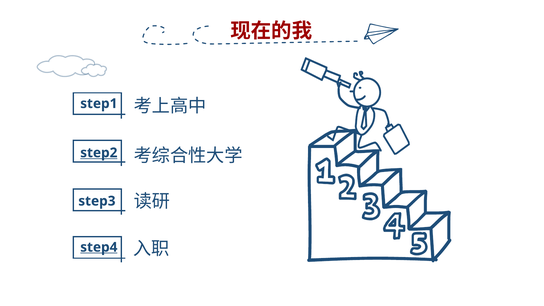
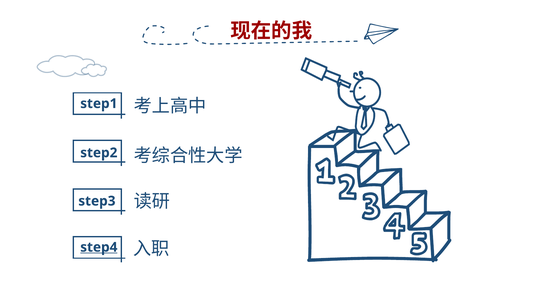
step2 underline: present -> none (99, 153)
